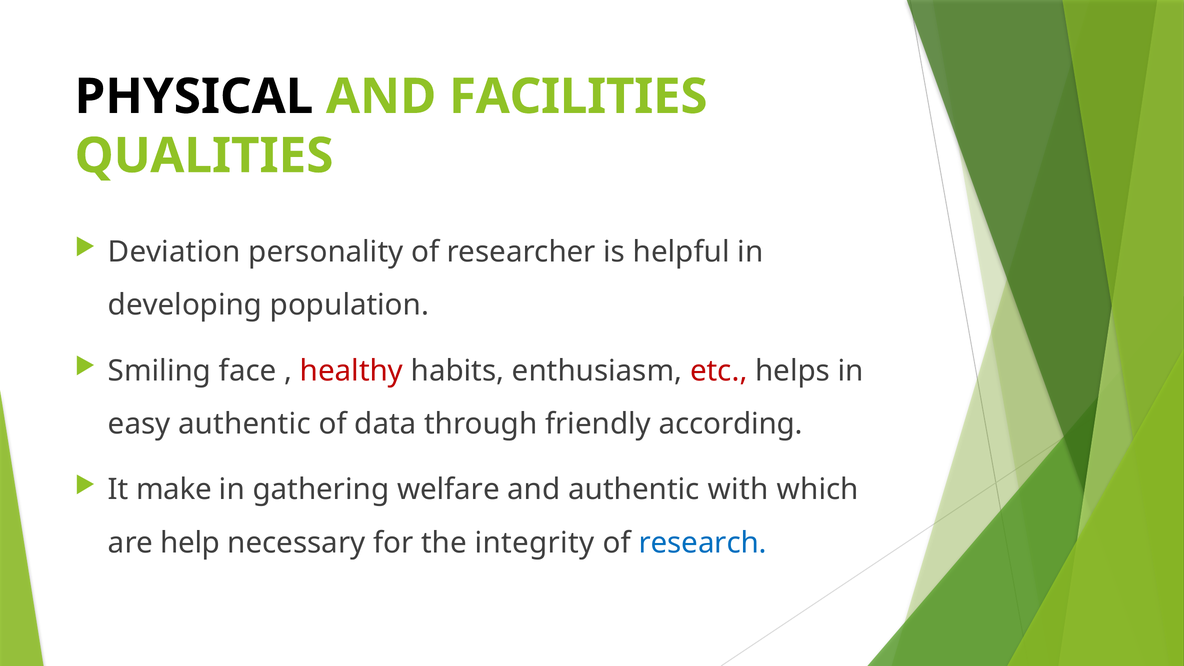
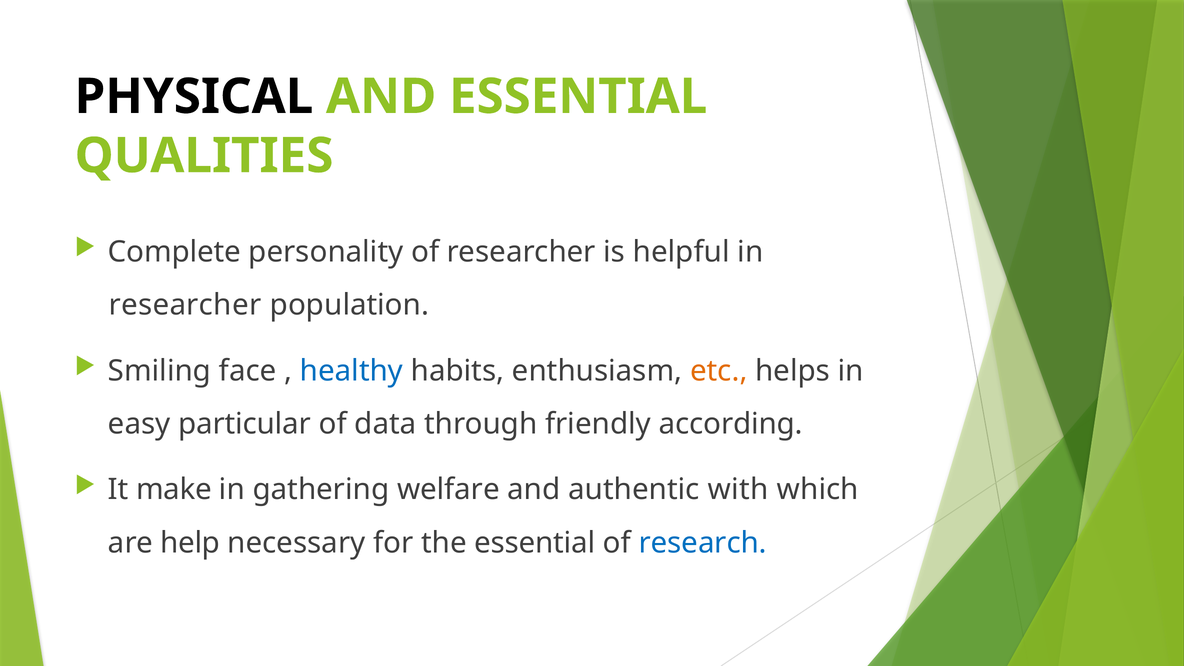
AND FACILITIES: FACILITIES -> ESSENTIAL (578, 97)
Deviation: Deviation -> Complete (174, 252)
developing: developing -> researcher (185, 305)
healthy colour: red -> blue (351, 371)
etc colour: red -> orange (719, 371)
easy authentic: authentic -> particular (245, 424)
the integrity: integrity -> essential (535, 543)
